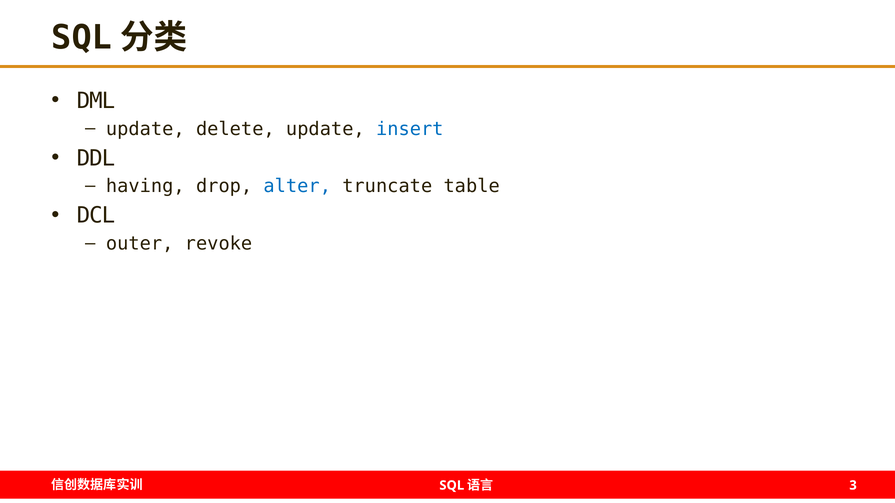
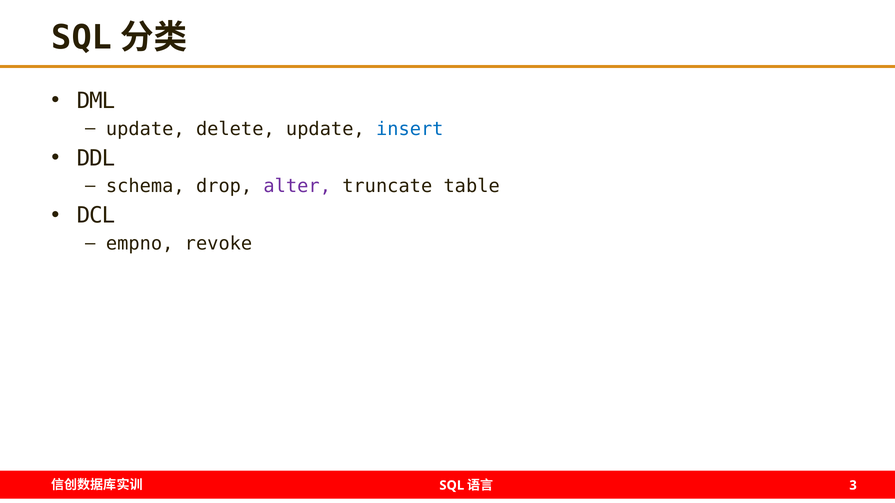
having: having -> schema (145, 186)
alter colour: blue -> purple (297, 186)
outer: outer -> empno (140, 244)
